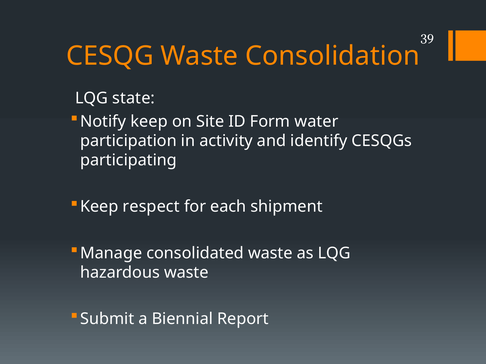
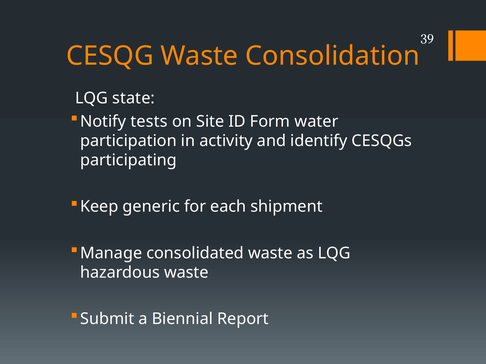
Notify keep: keep -> tests (149, 122)
respect: respect -> generic (151, 207)
